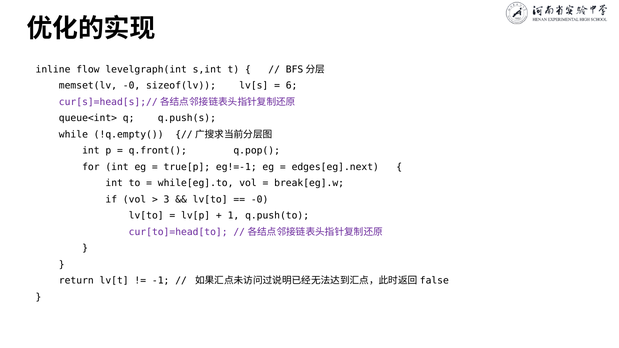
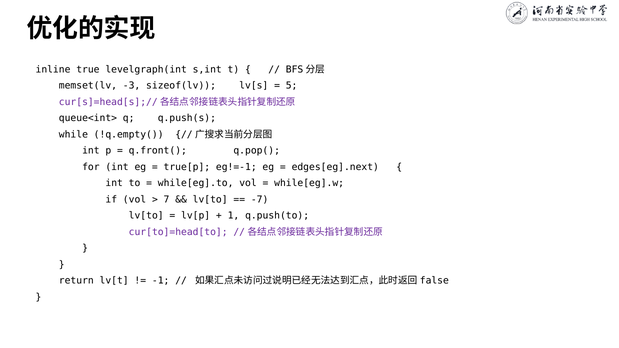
flow: flow -> true (88, 70)
memset(lv -0: -0 -> -3 (132, 86)
6: 6 -> 5 (292, 86)
break[eg].w: break[eg].w -> while[eg].w (309, 183)
3: 3 -> 7 (167, 200)
-0: -0 -> -7 (260, 200)
